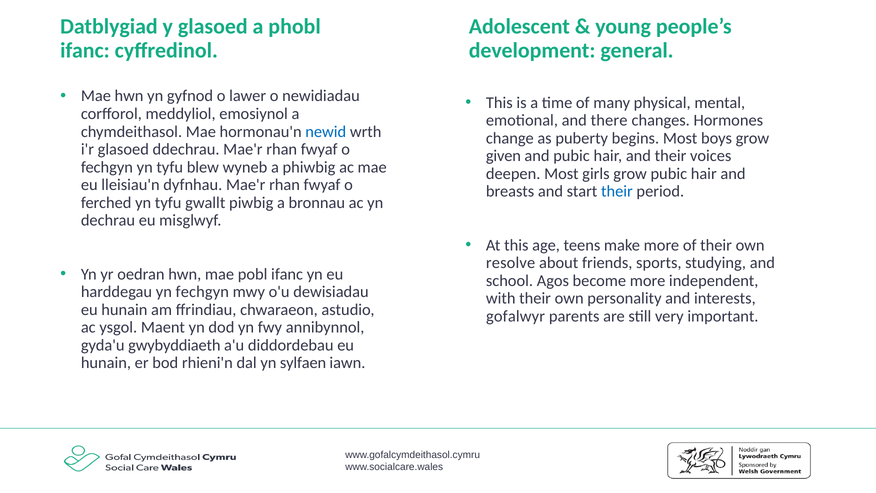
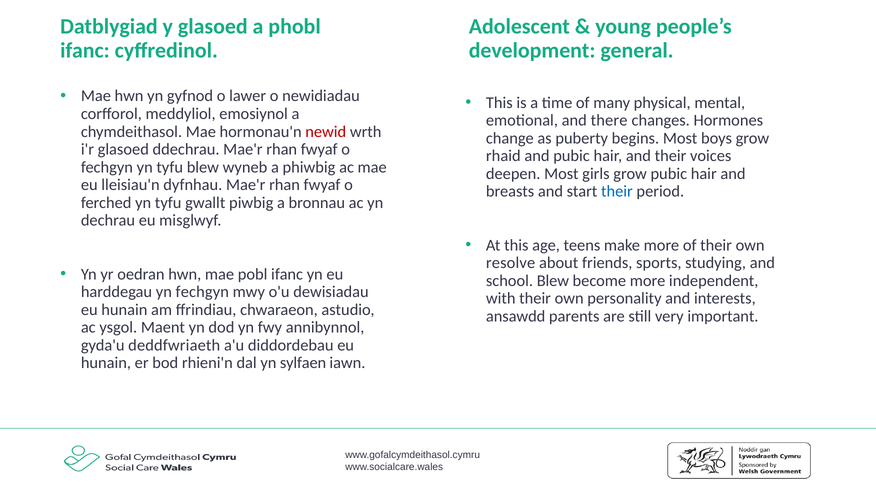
newid colour: blue -> red (326, 132)
given: given -> rhaid (503, 156)
school Agos: Agos -> Blew (553, 280)
gofalwyr: gofalwyr -> ansawdd (516, 316)
gwybyddiaeth: gwybyddiaeth -> deddfwriaeth (174, 345)
